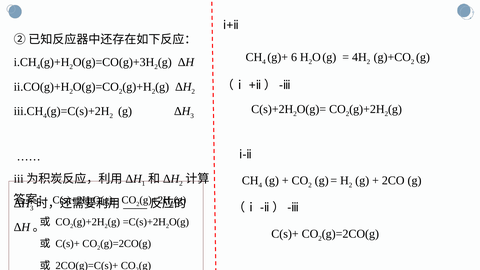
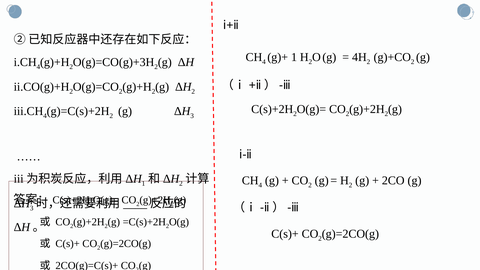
g)+ 6: 6 -> 1 (294, 57)
